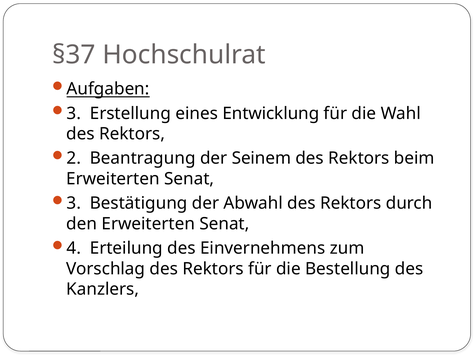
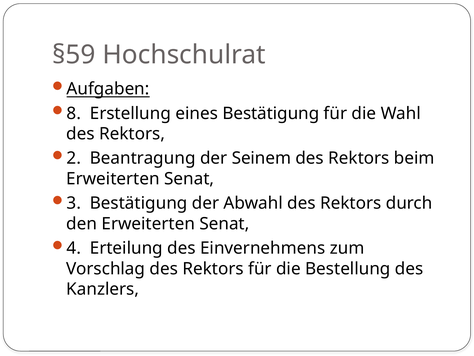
§37: §37 -> §59 (74, 55)
3: 3 -> 8 (74, 113)
eines Entwicklung: Entwicklung -> Bestätigung (271, 113)
